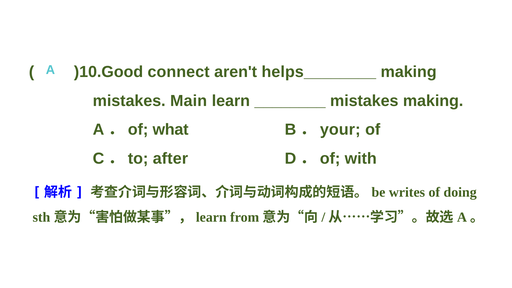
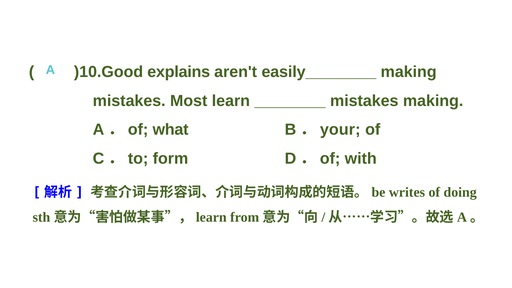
connect: connect -> explains (179, 72)
helps________: helps________ -> easily________ (319, 72)
Main: Main -> Most (189, 101)
after: after -> form (170, 158)
